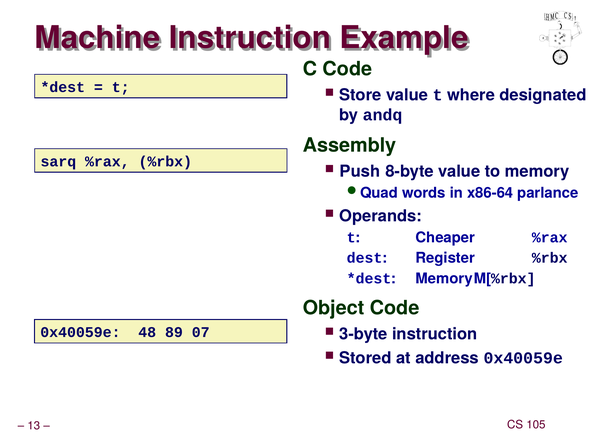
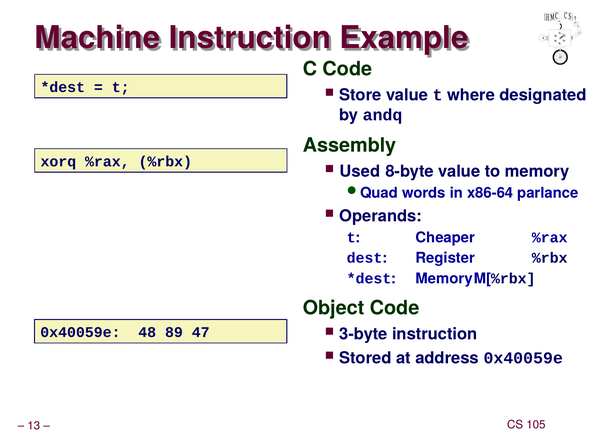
sarq: sarq -> xorq (58, 161)
Push: Push -> Used (360, 171)
07: 07 -> 47 (201, 332)
